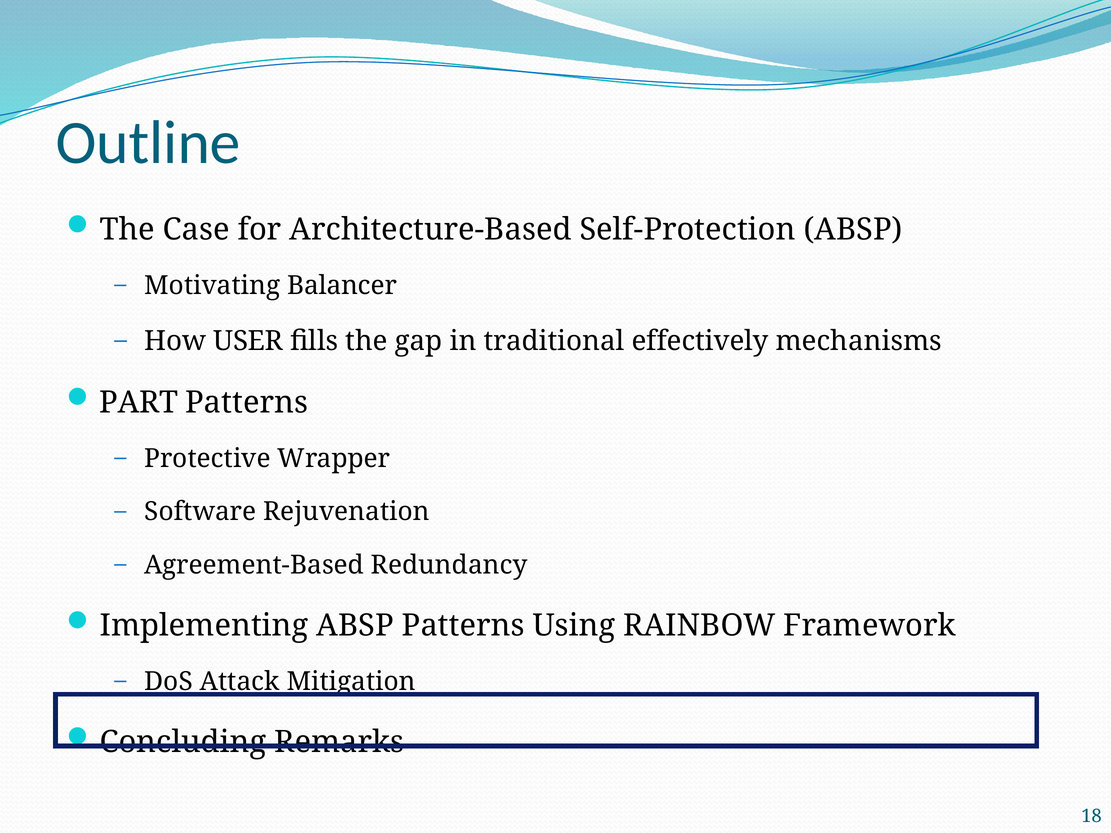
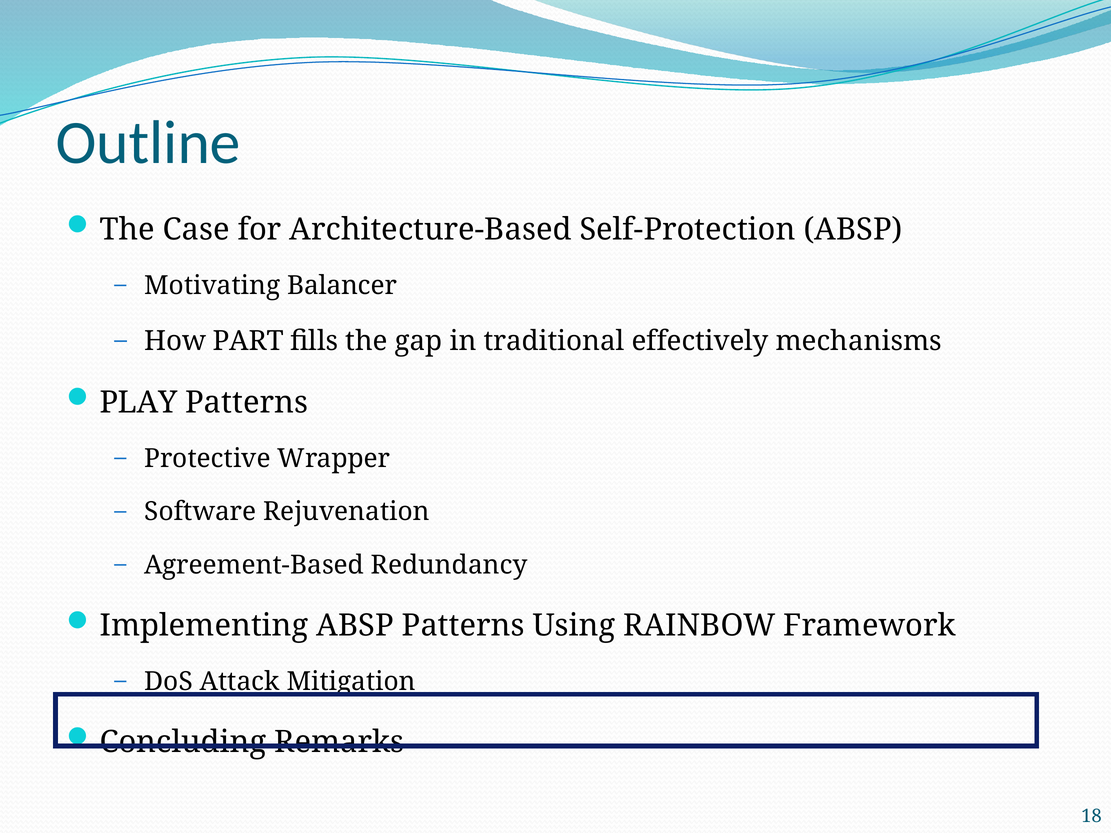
USER: USER -> PART (248, 341)
PART: PART -> PLAY (139, 403)
